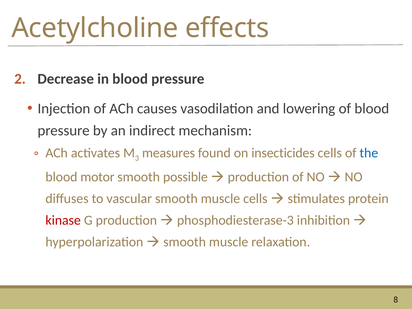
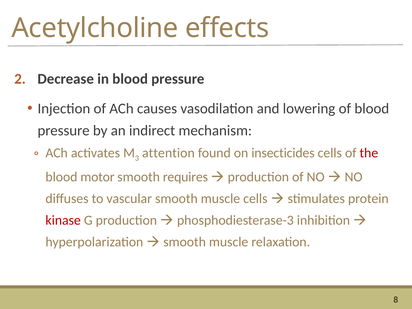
measures: measures -> attention (168, 153)
the colour: blue -> red (369, 153)
possible: possible -> requires (185, 177)
